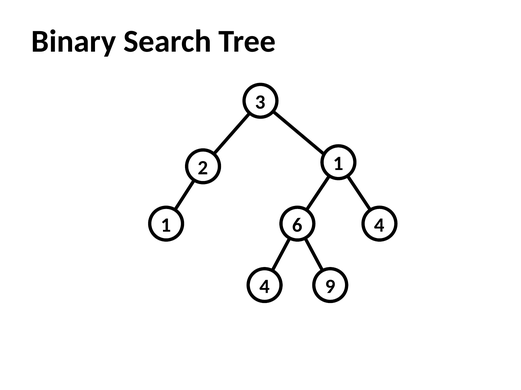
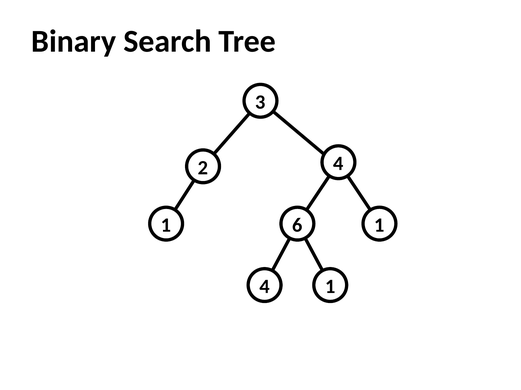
2 1: 1 -> 4 (338, 164)
6 4: 4 -> 1 (379, 225)
4 9: 9 -> 1 (330, 287)
